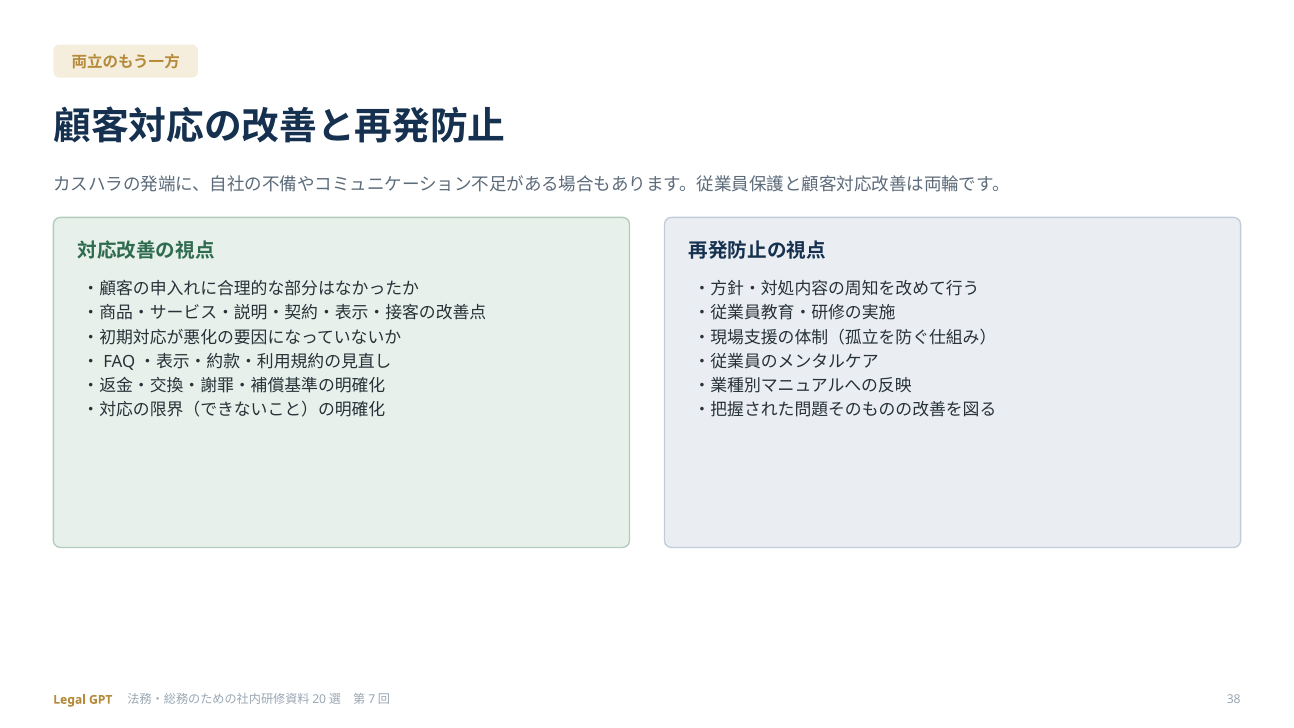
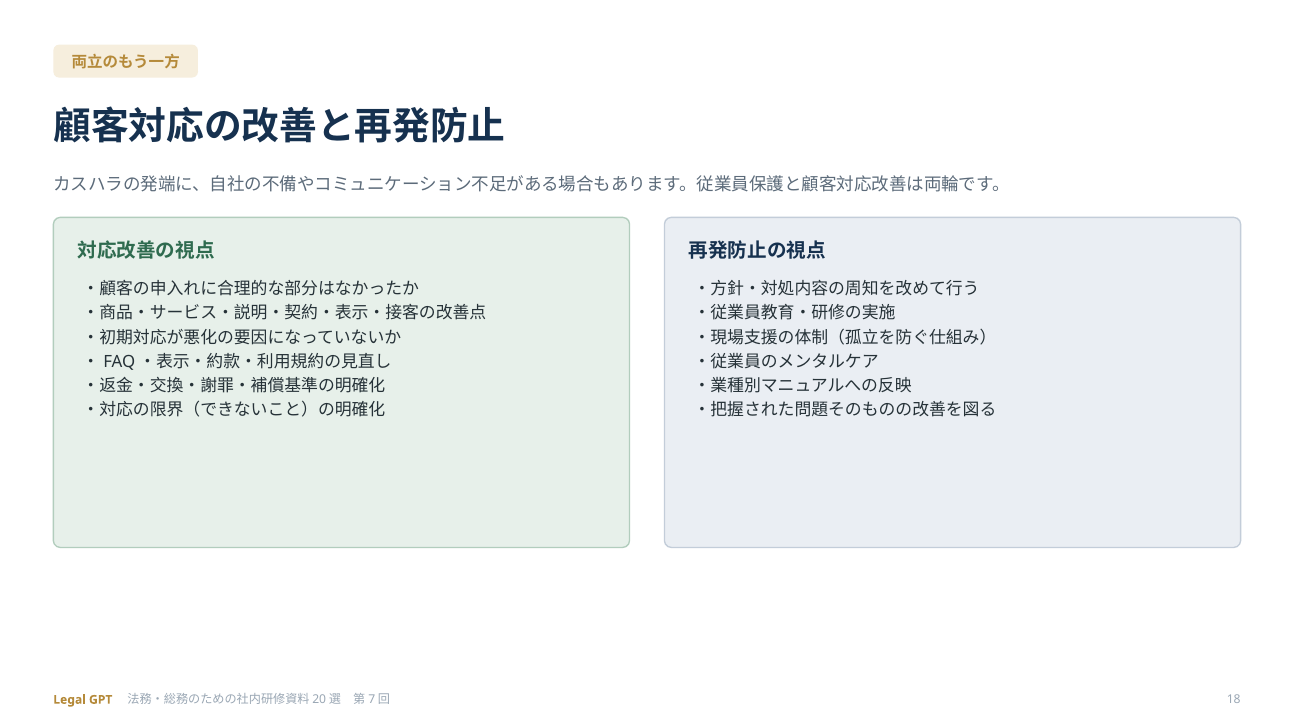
38: 38 -> 18 (1234, 700)
